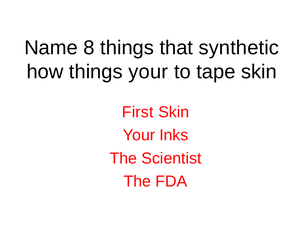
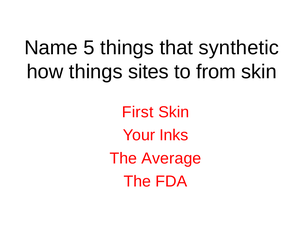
8: 8 -> 5 (89, 48)
things your: your -> sites (148, 72)
tape: tape -> from (216, 72)
Scientist: Scientist -> Average (171, 159)
